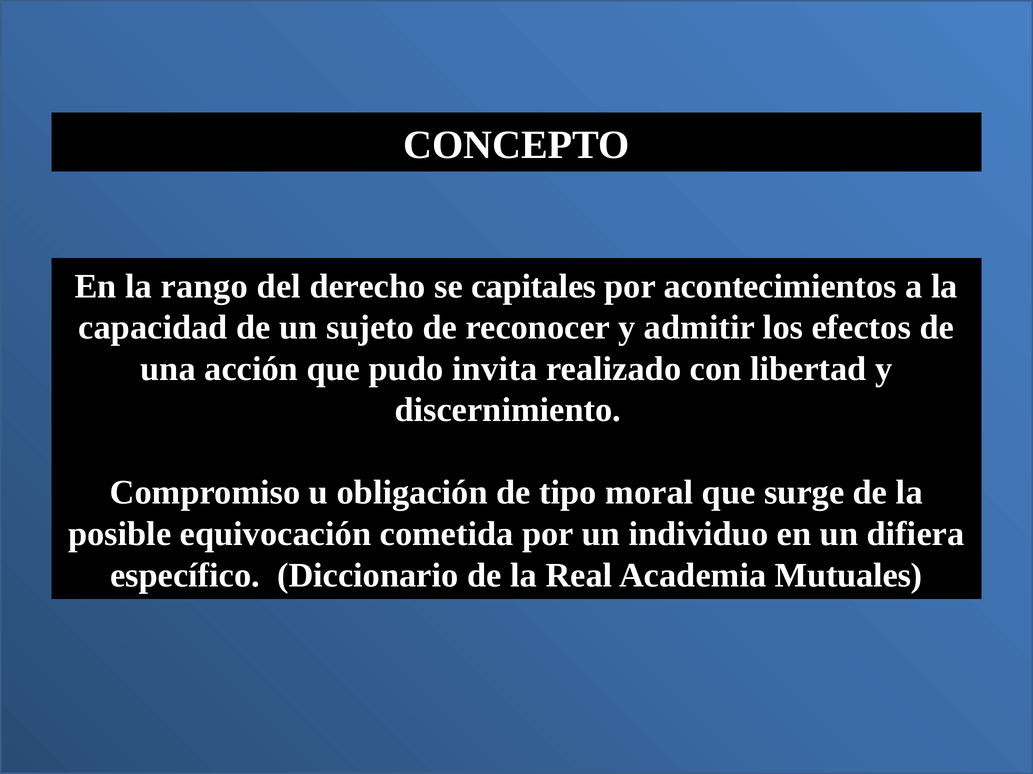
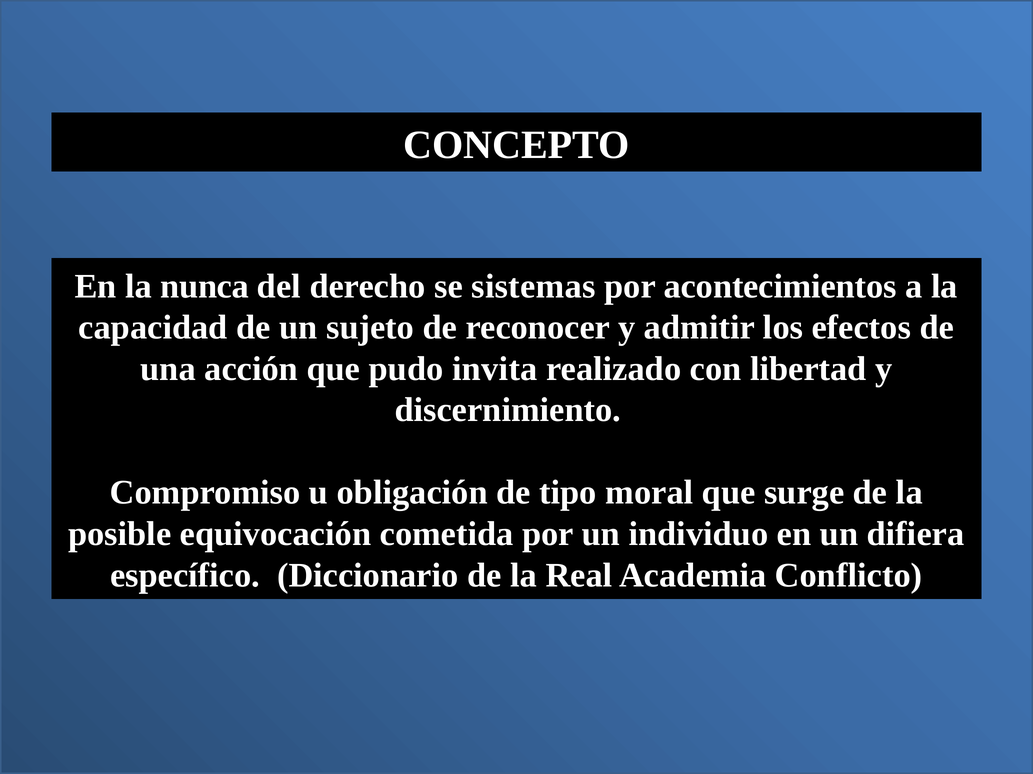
rango: rango -> nunca (205, 286)
capitales: capitales -> sistemas (533, 286)
Mutuales: Mutuales -> Conflicto (849, 576)
